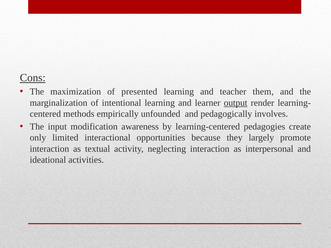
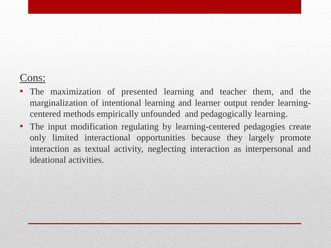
output underline: present -> none (236, 103)
pedagogically involves: involves -> learning (271, 114)
awareness: awareness -> regulating (140, 127)
